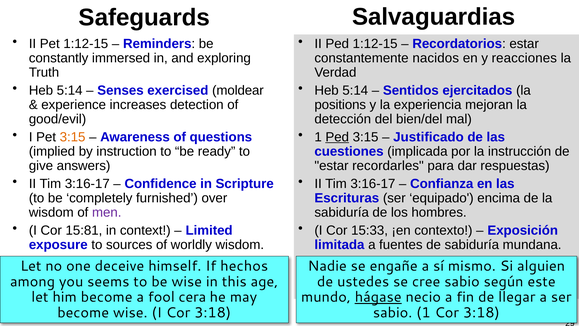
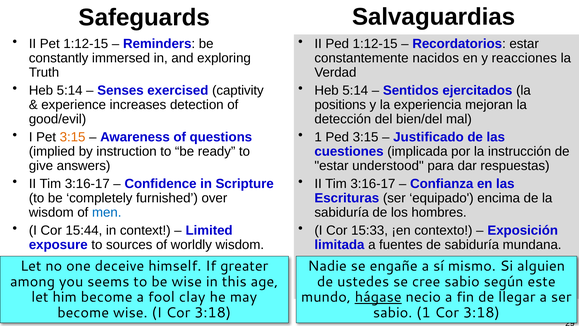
moldear: moldear -> captivity (238, 90)
Ped underline: present -> none (337, 137)
recordarles: recordarles -> understood (388, 166)
men colour: purple -> blue (107, 212)
15:81: 15:81 -> 15:44 (84, 230)
hechos: hechos -> greater (244, 266)
cera: cera -> clay (192, 297)
